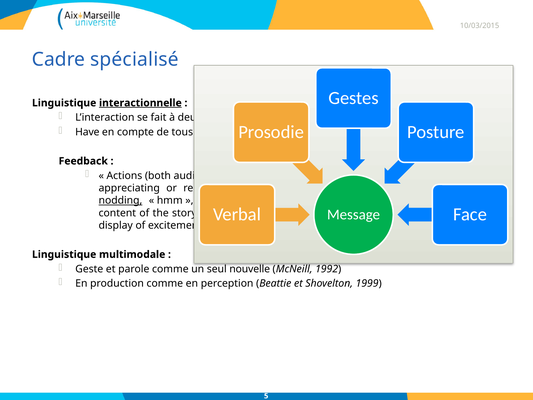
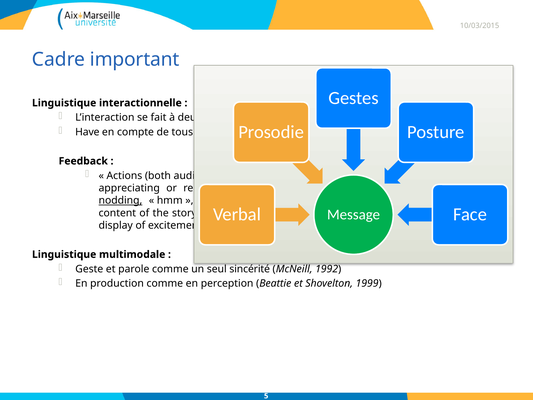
spécialisé: spécialisé -> important (135, 59)
interactionnelle underline: present -> none (140, 103)
nouvelle: nouvelle -> sincérité (250, 269)
